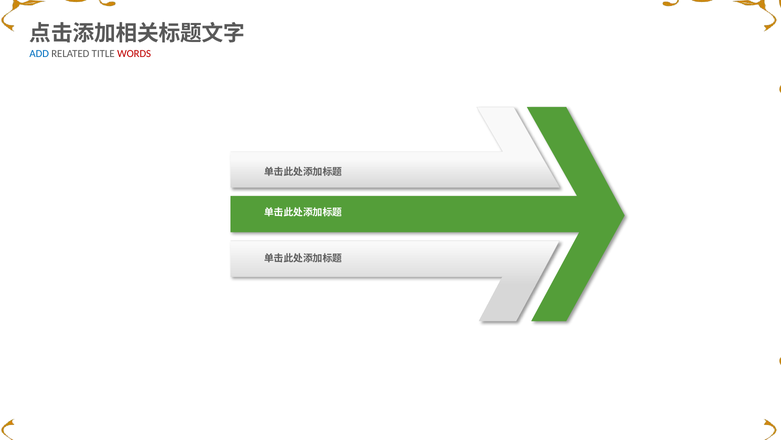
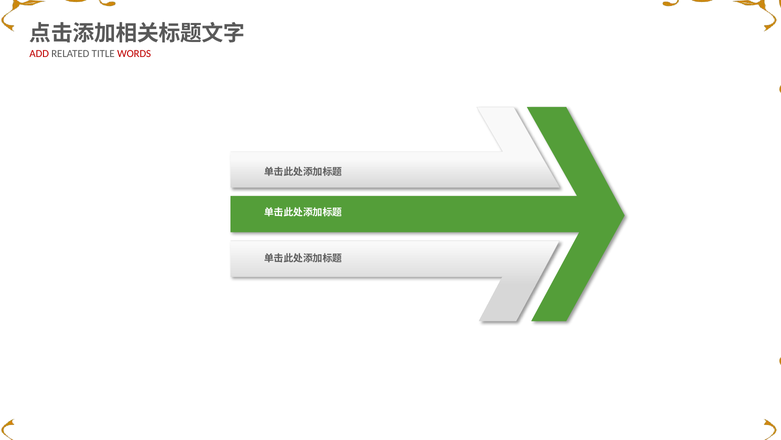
ADD colour: blue -> red (39, 53)
